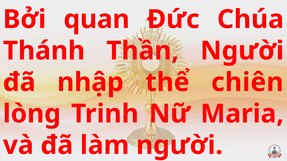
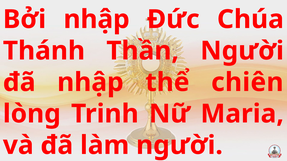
Bởi quan: quan -> nhập (97, 19)
